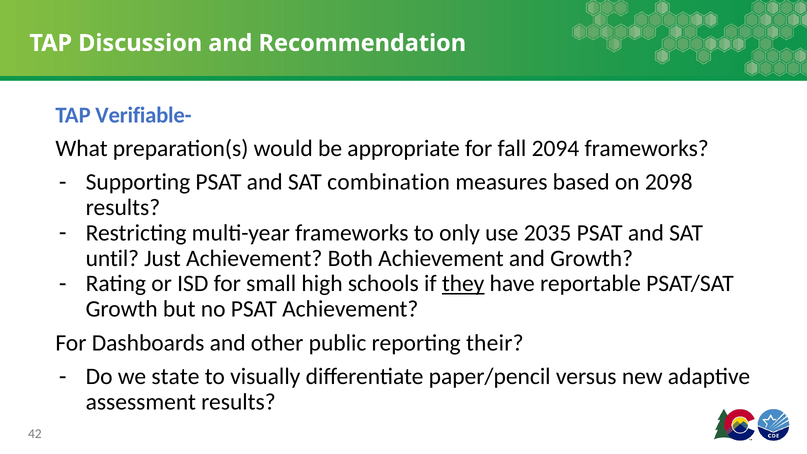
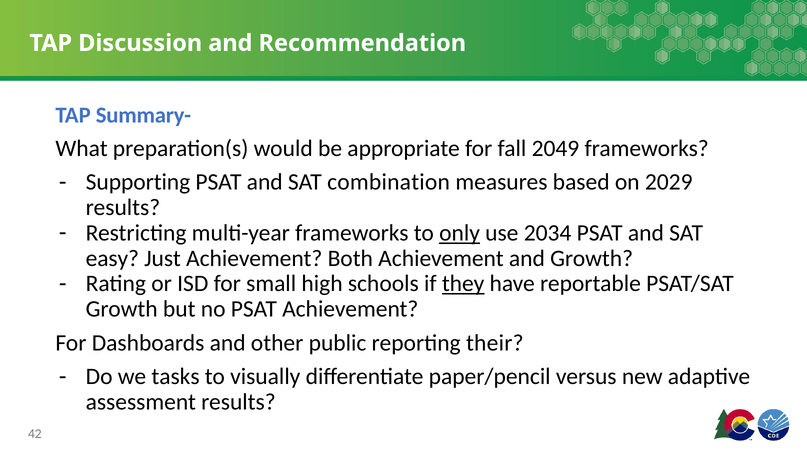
Verifiable-: Verifiable- -> Summary- (143, 115)
2094: 2094 -> 2049 (555, 148)
2098: 2098 -> 2029 (669, 182)
only underline: none -> present (460, 233)
2035: 2035 -> 2034 (548, 233)
until: until -> easy (112, 258)
state: state -> tasks (176, 377)
